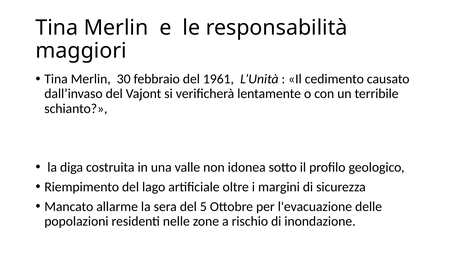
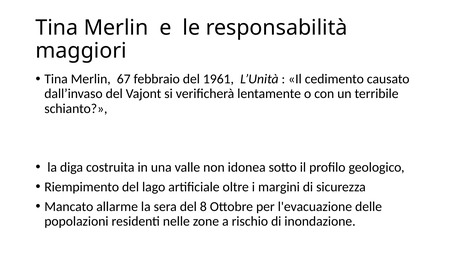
30: 30 -> 67 (124, 79)
5: 5 -> 8 (203, 206)
